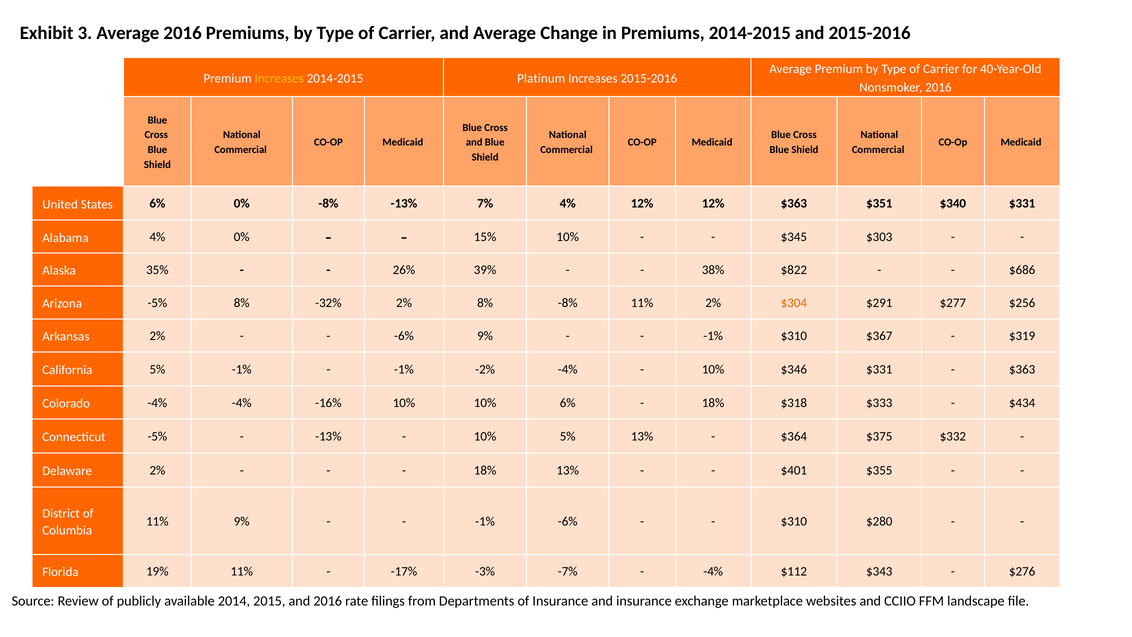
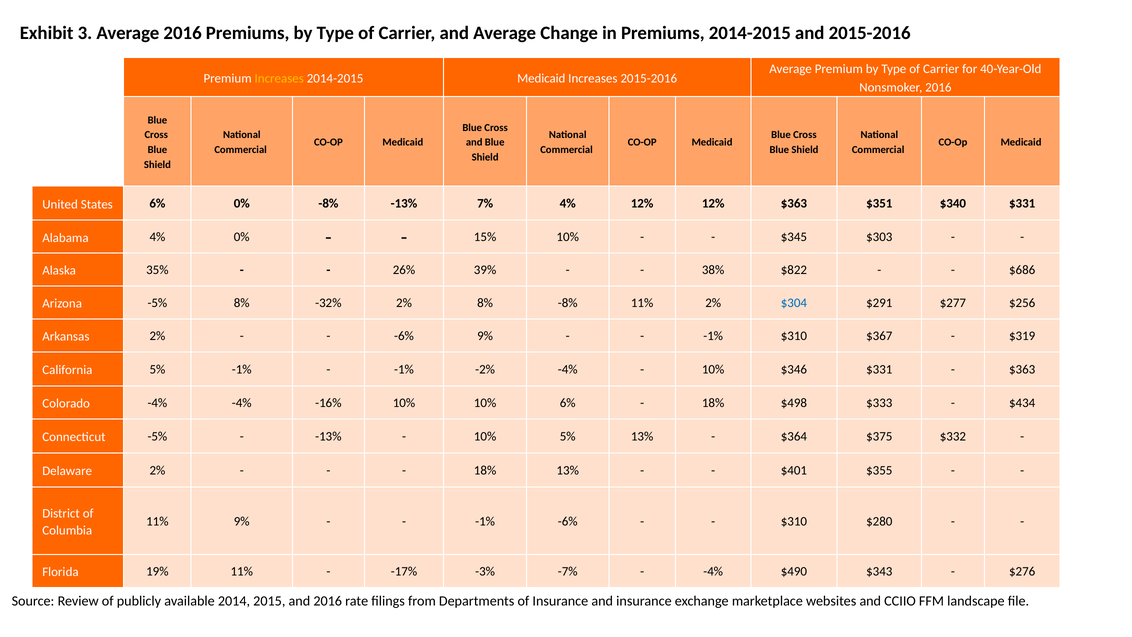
2014-2015 Platinum: Platinum -> Medicaid (541, 78)
$304 colour: orange -> blue (794, 303)
$318: $318 -> $498 (794, 403)
$112: $112 -> $490 (794, 571)
